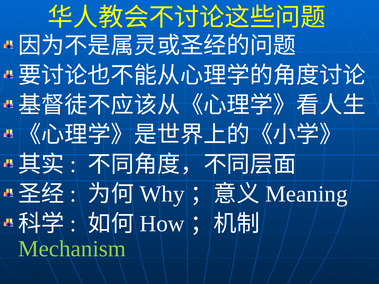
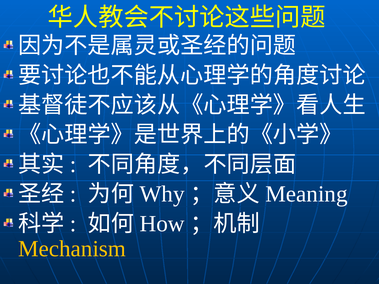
Mechanism colour: light green -> yellow (72, 249)
